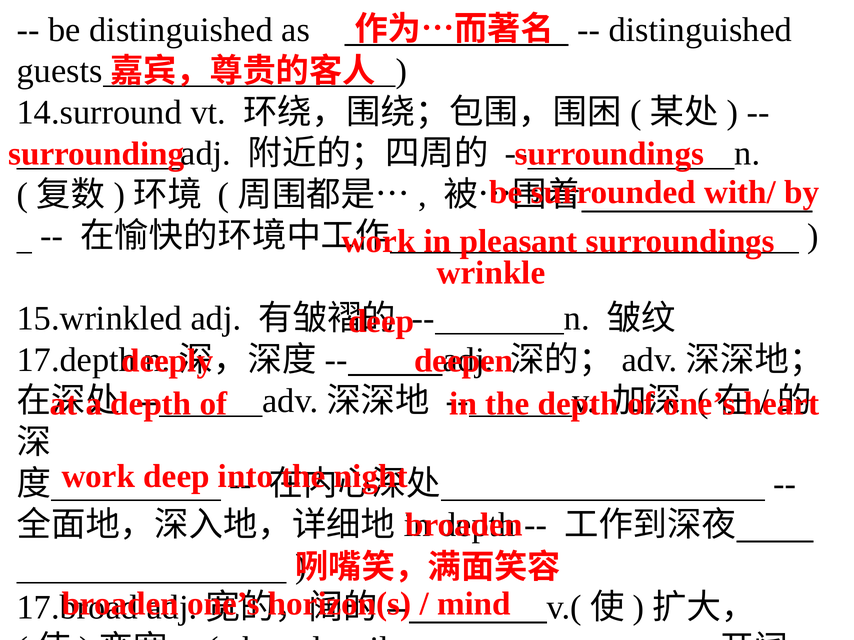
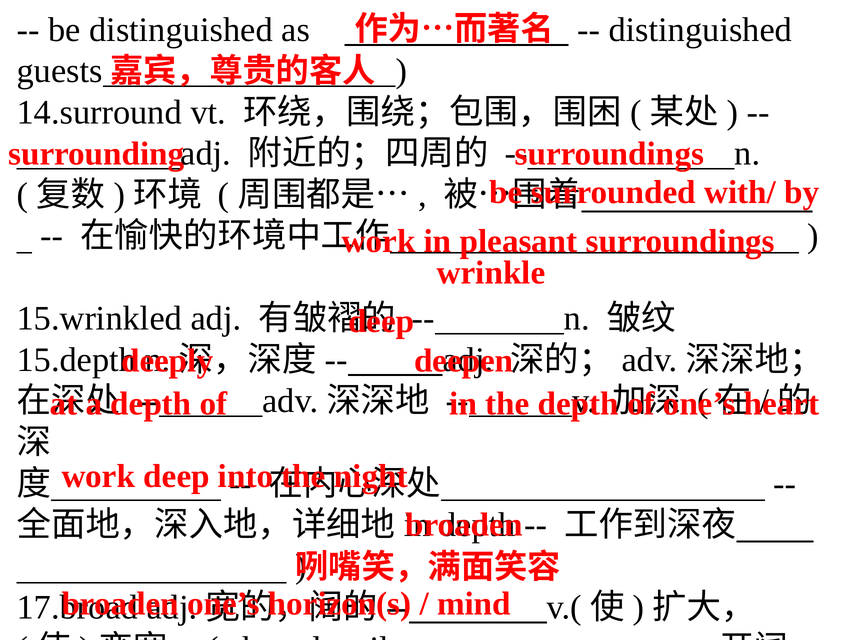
17.depth: 17.depth -> 15.depth (76, 360)
